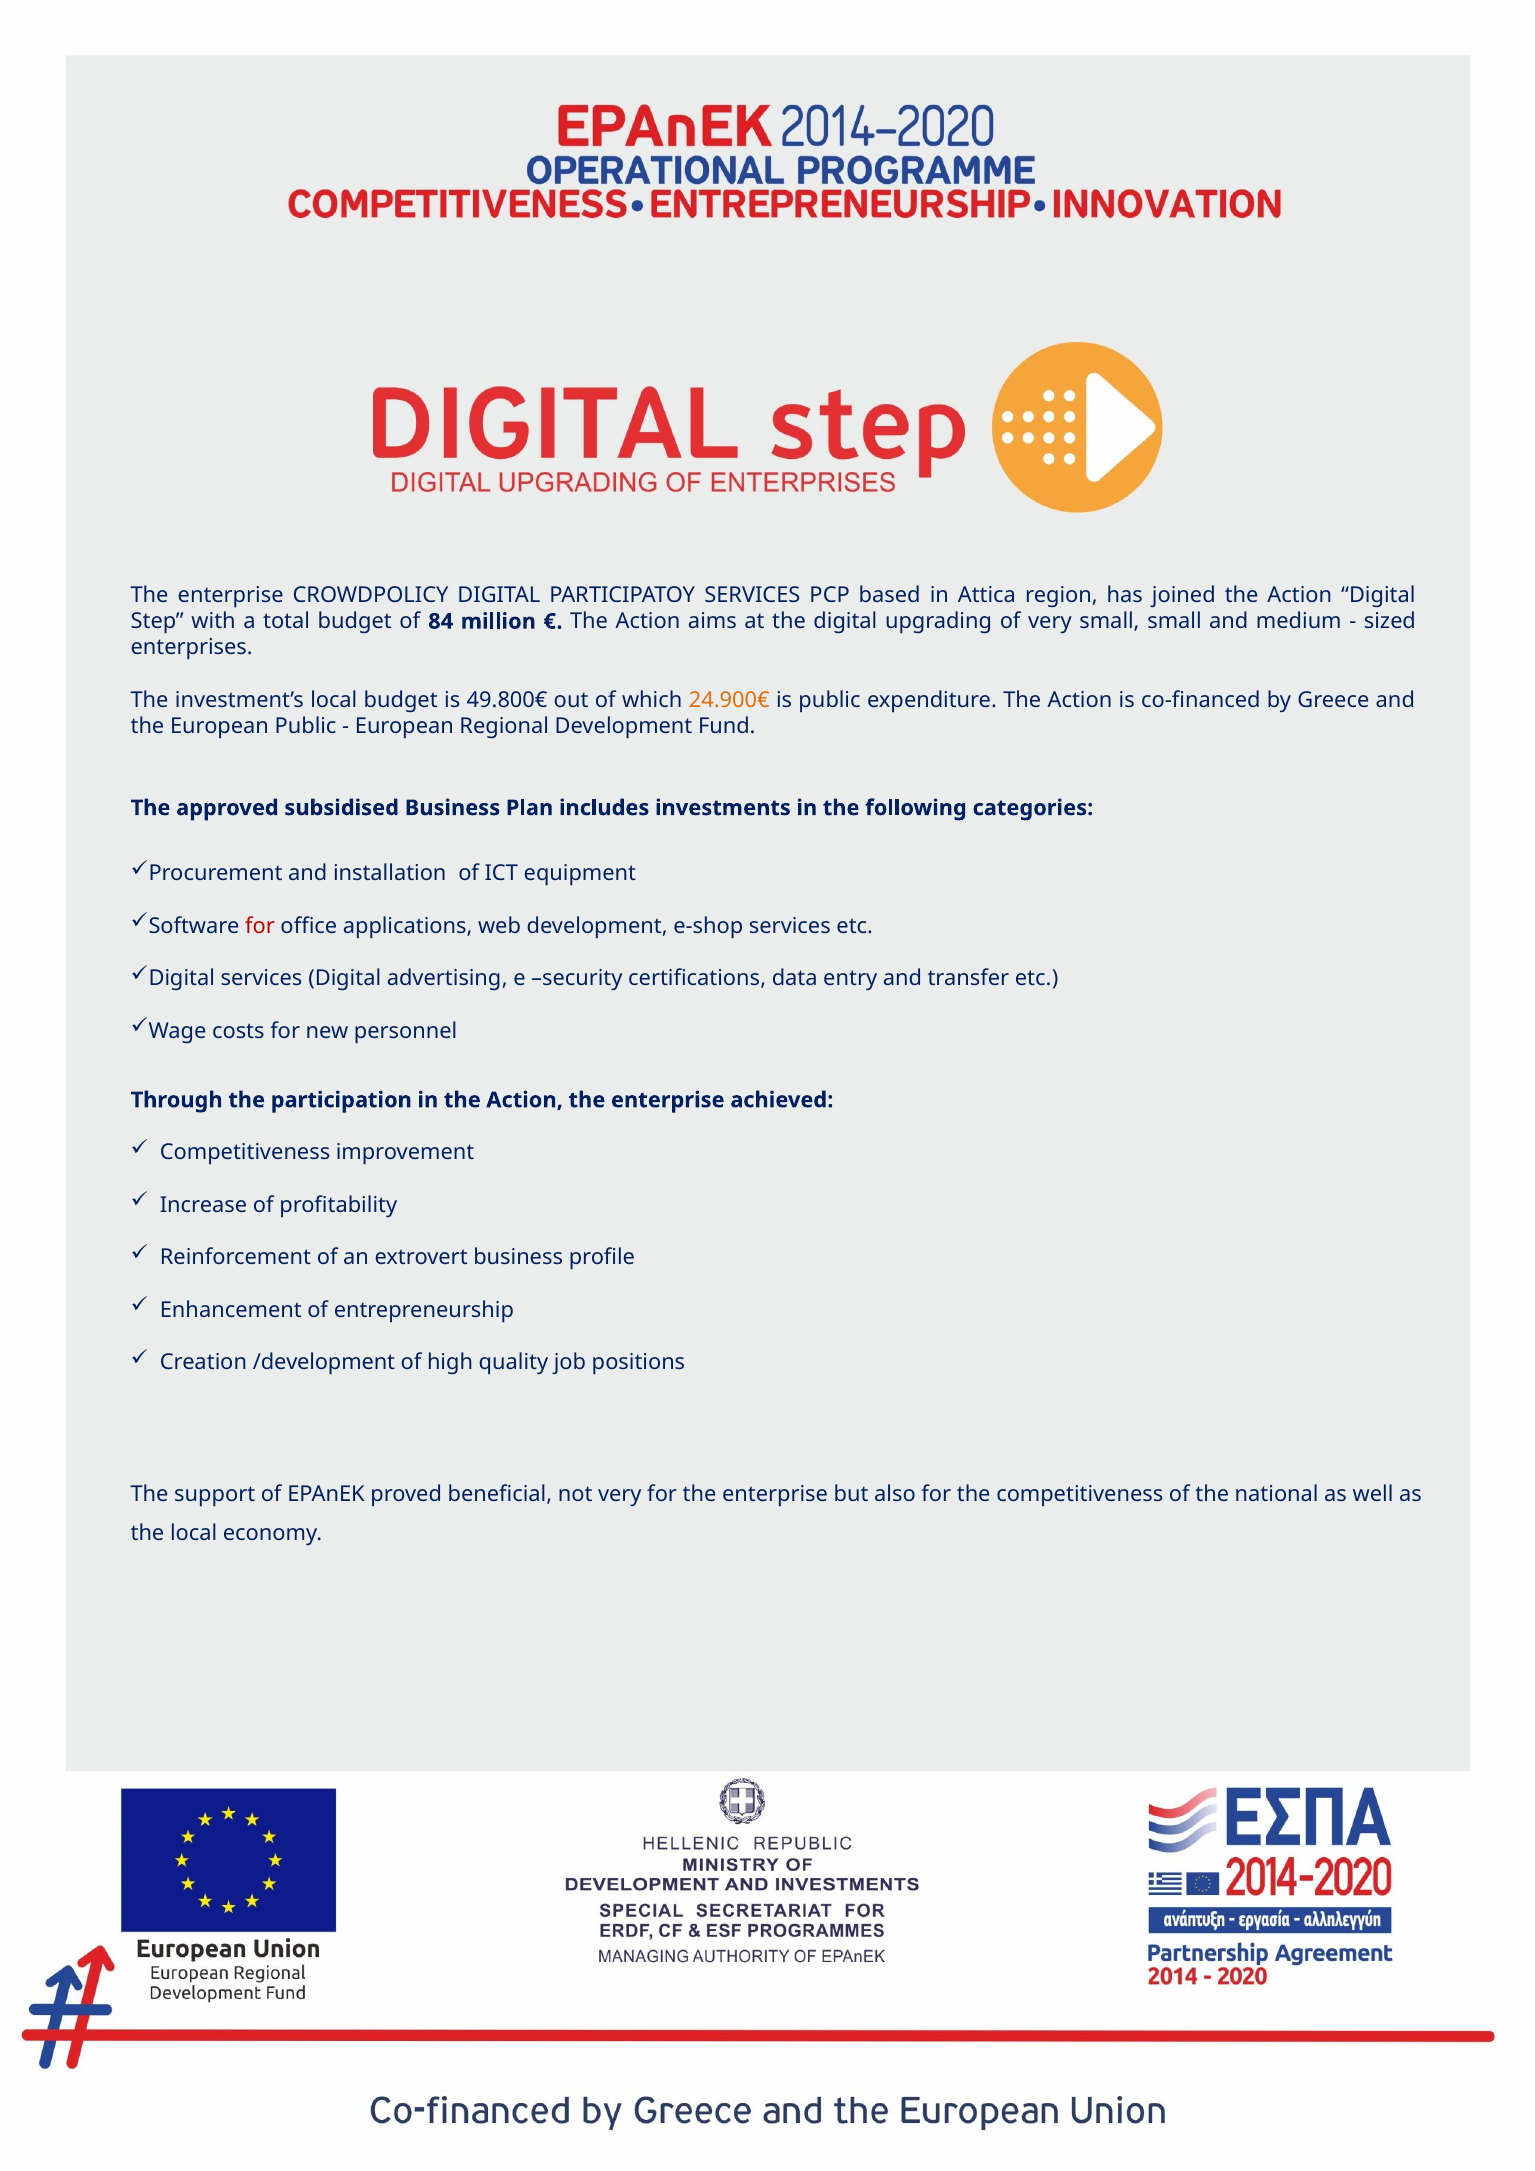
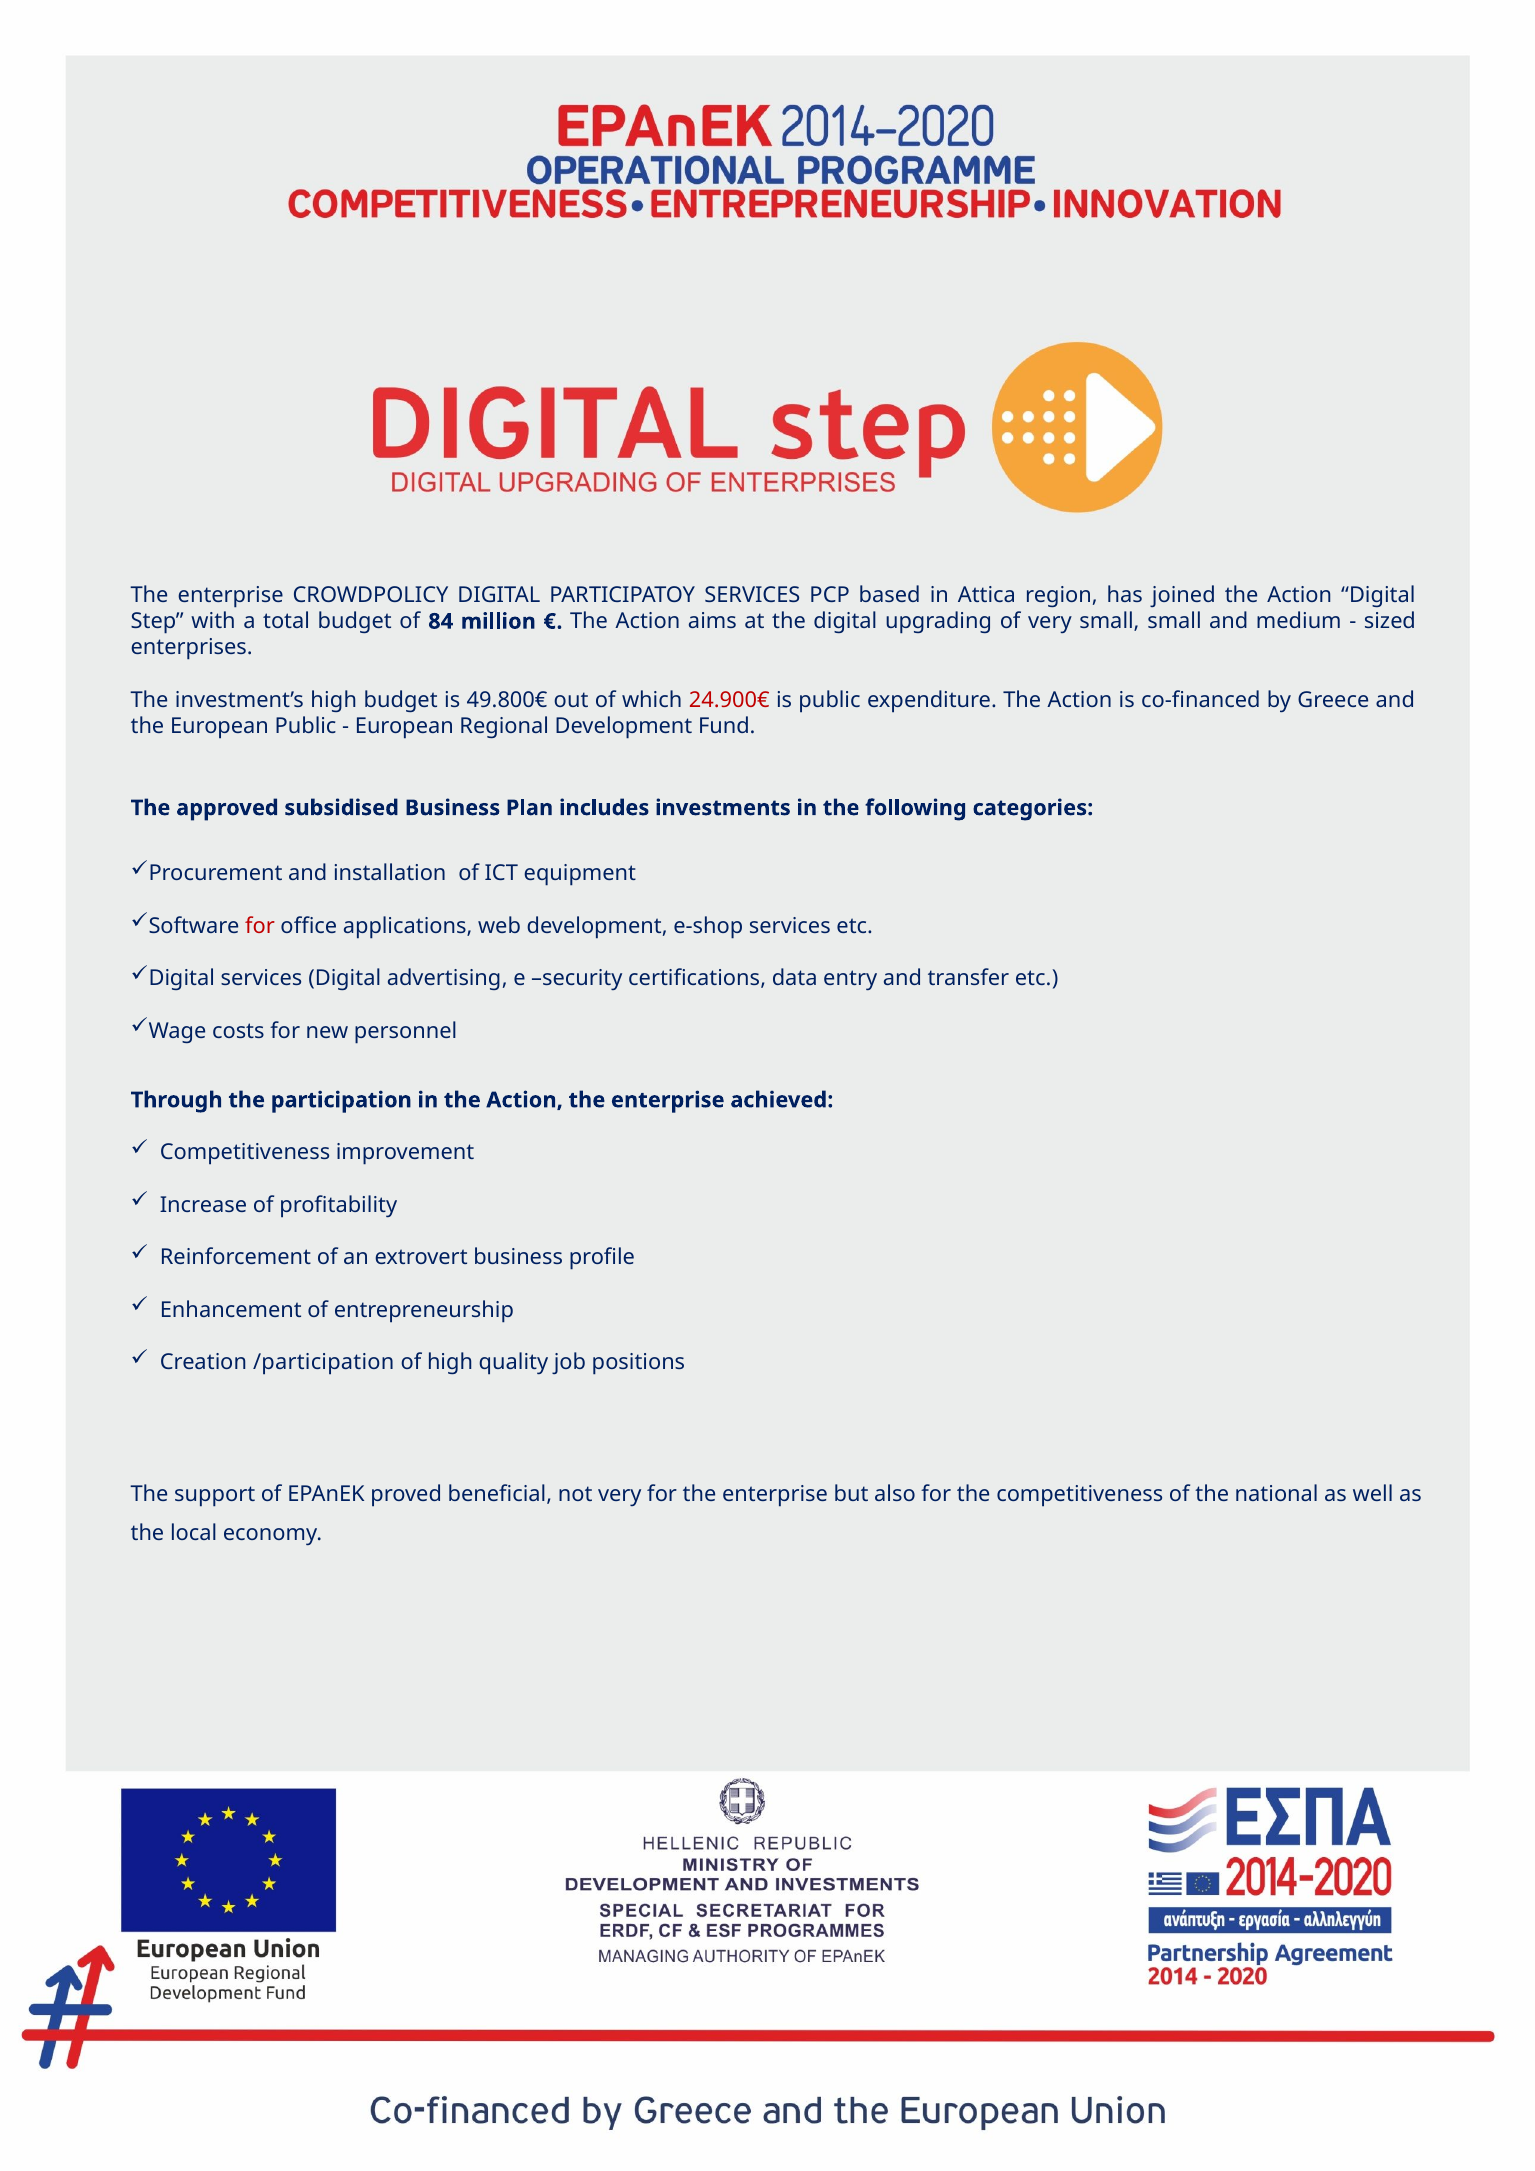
investment’s local: local -> high (334, 700)
24.900€ colour: orange -> red (729, 700)
/development: /development -> /participation (324, 1362)
